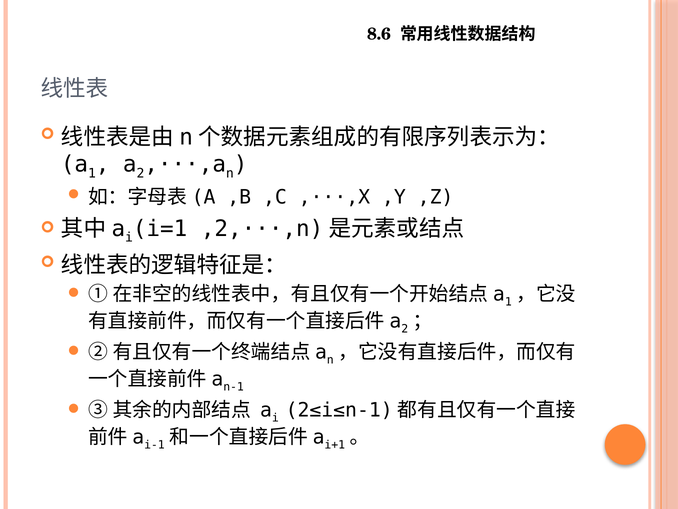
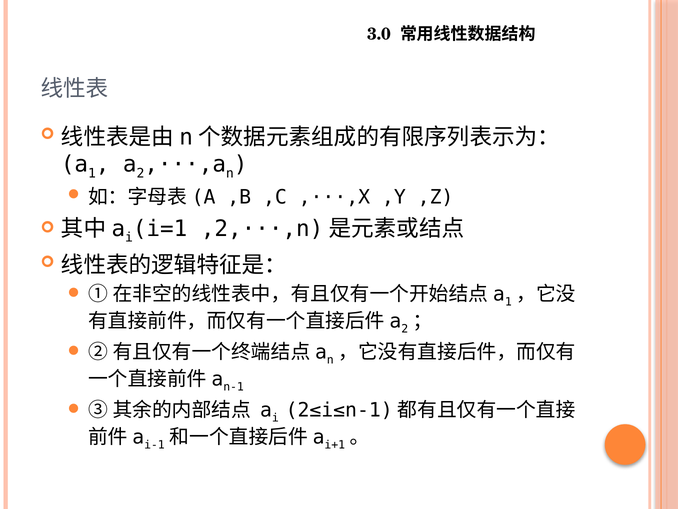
8.6: 8.6 -> 3.0 (379, 34)
